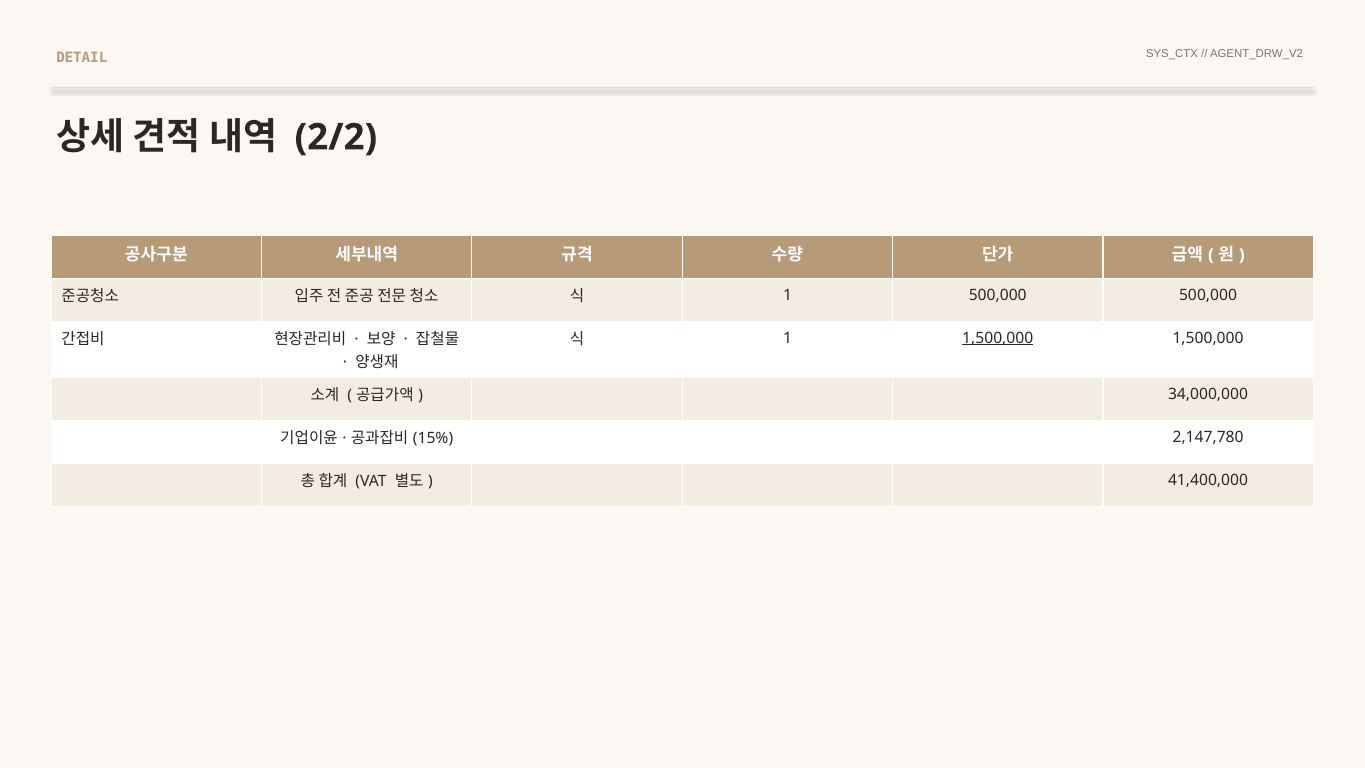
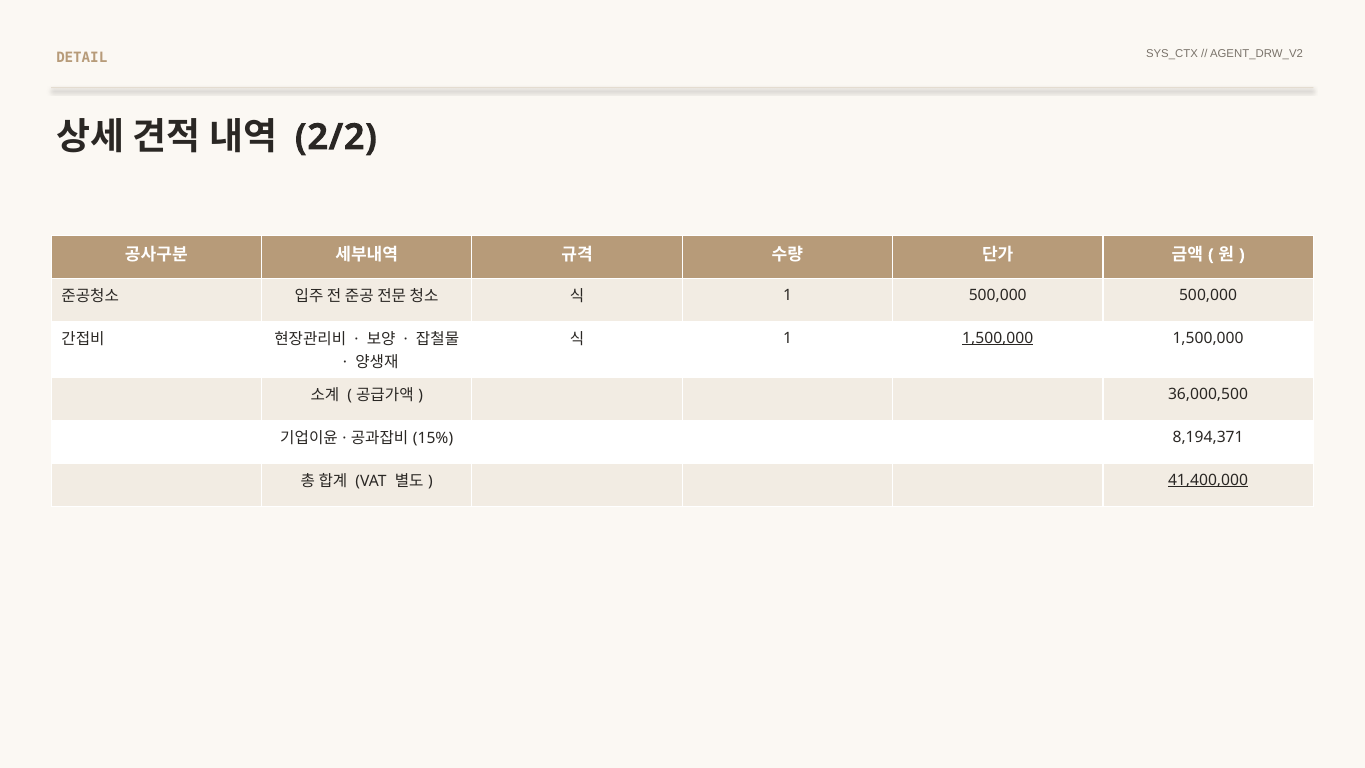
34,000,000: 34,000,000 -> 36,000,500 (1208, 394)
2,147,780: 2,147,780 -> 8,194,371 (1208, 437)
41,400,000 underline: none -> present (1208, 480)
